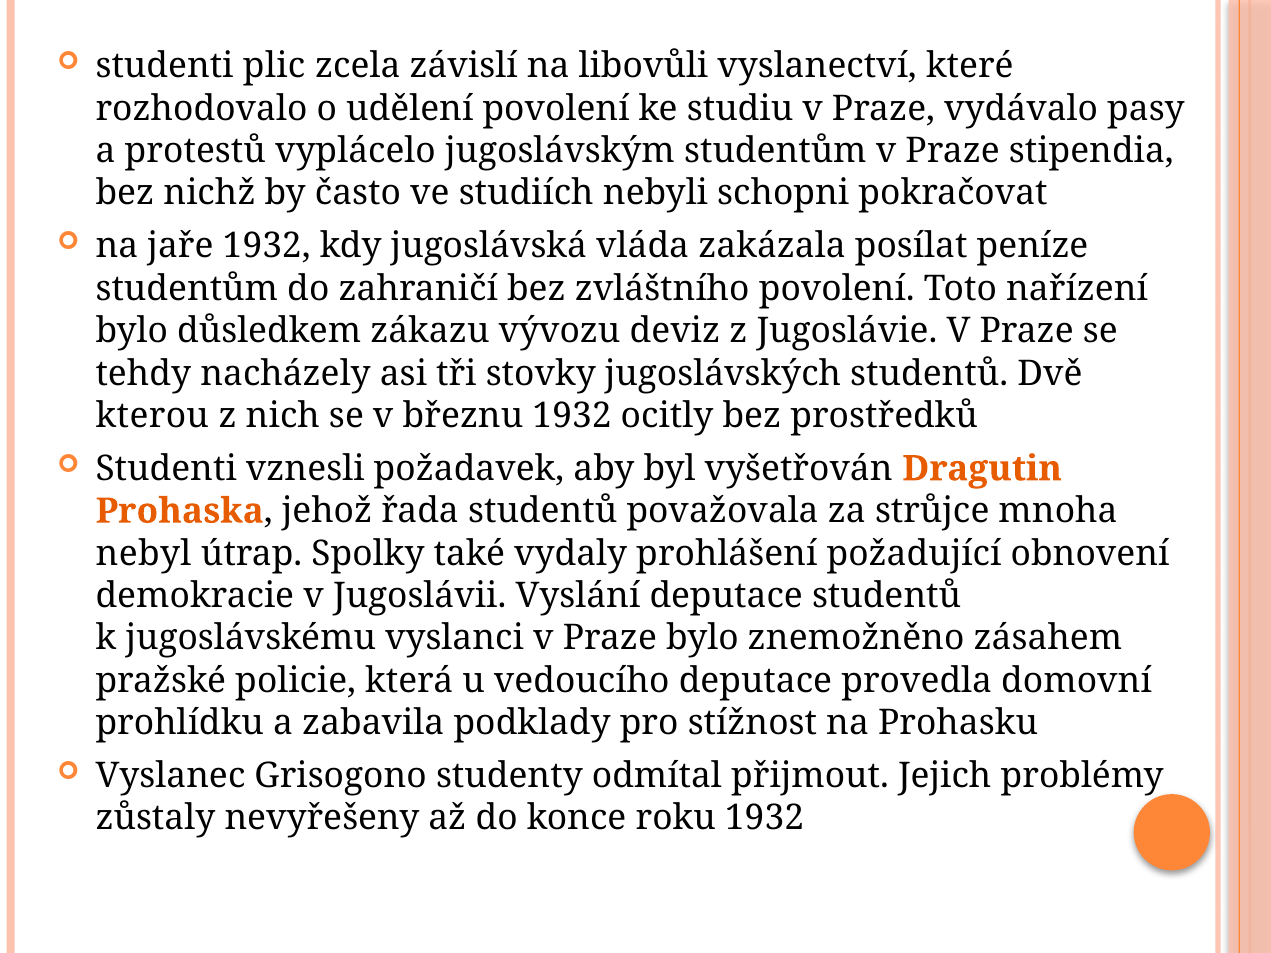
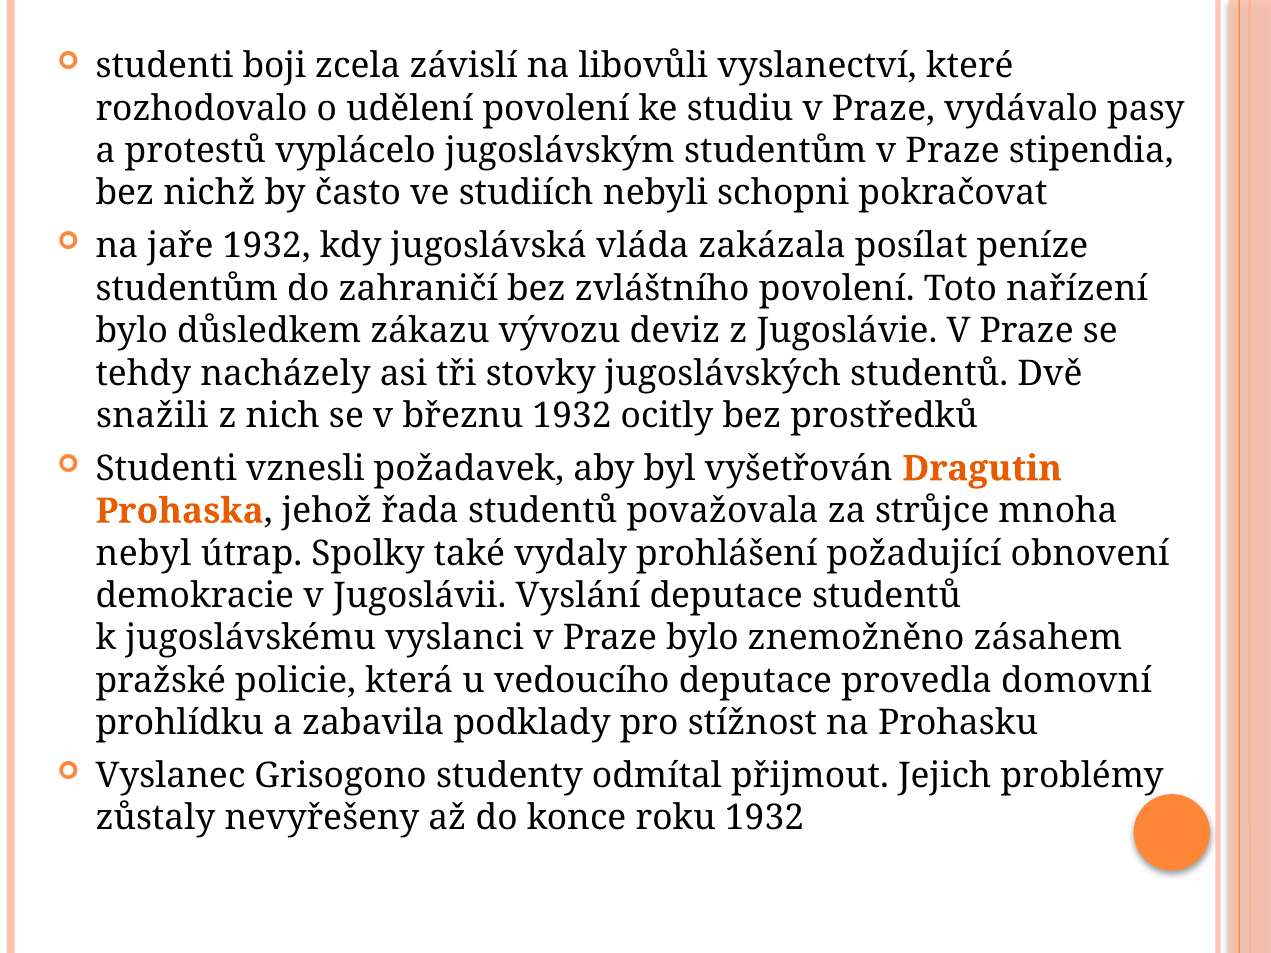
plic: plic -> boji (274, 66)
kterou: kterou -> snažili (152, 416)
